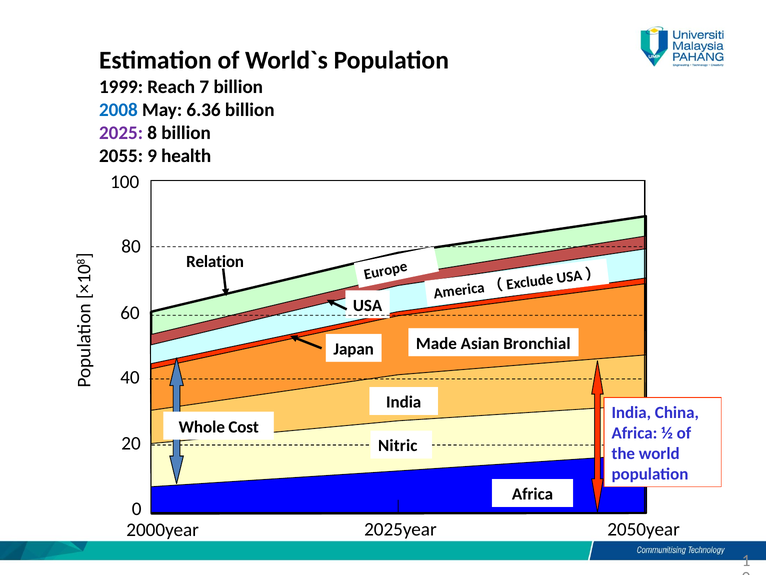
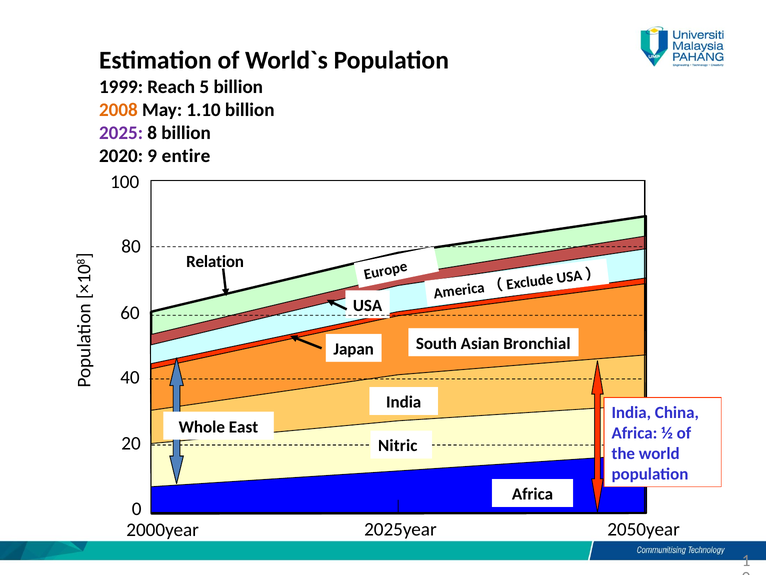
7: 7 -> 5 (204, 87)
2008 colour: blue -> orange (118, 110)
6.36: 6.36 -> 1.10 (204, 110)
2055: 2055 -> 2020 (121, 156)
health: health -> entire (186, 156)
Made: Made -> South (436, 343)
Cost: Cost -> East (244, 427)
